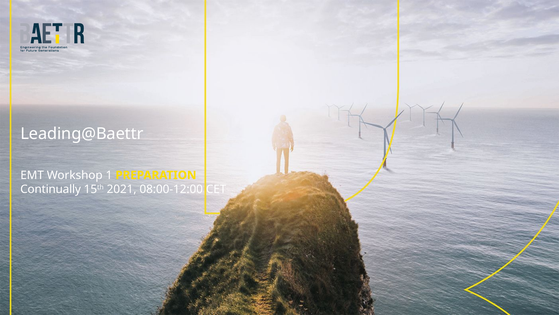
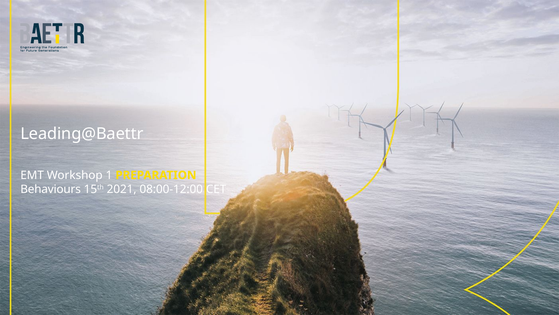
Continually: Continually -> Behaviours (51, 189)
